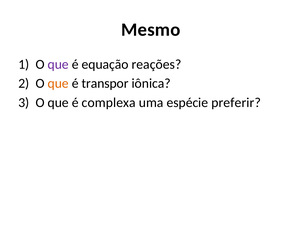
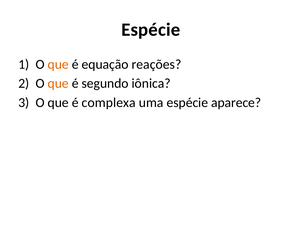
Mesmo: Mesmo -> Espécie (151, 30)
que colour: purple -> orange (58, 64)
transpor: transpor -> segundo (105, 83)
preferir: preferir -> aparece (236, 102)
